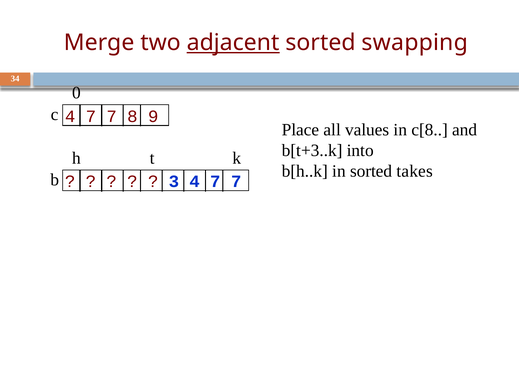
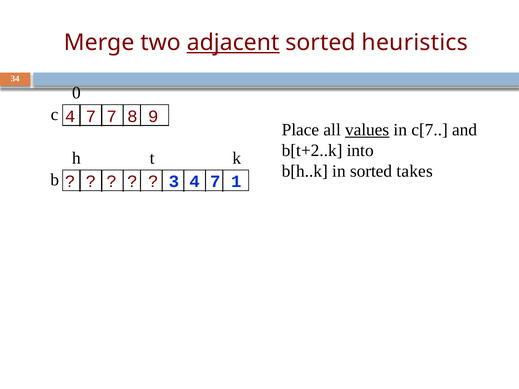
swapping: swapping -> heuristics (415, 43)
values underline: none -> present (367, 130)
c[8: c[8 -> c[7 (430, 130)
b[t+3..k: b[t+3..k -> b[t+2..k (312, 151)
3 4 7 7: 7 -> 1 (236, 182)
